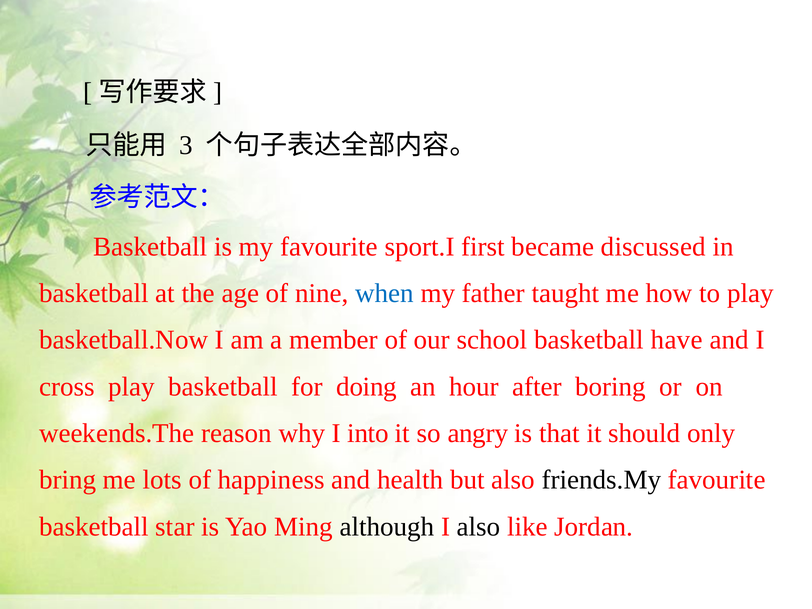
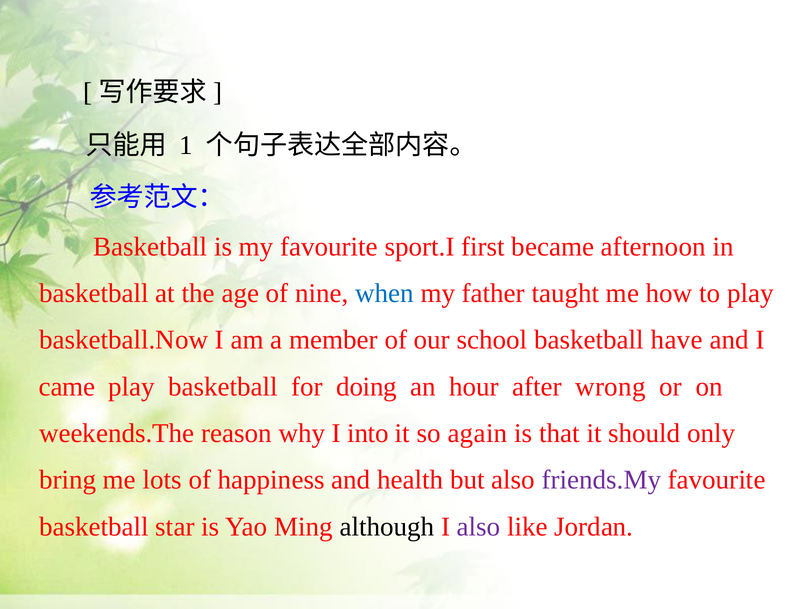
3: 3 -> 1 (186, 145)
discussed: discussed -> afternoon (653, 247)
cross: cross -> came (67, 387)
boring: boring -> wrong (610, 387)
angry: angry -> again (478, 433)
friends.My colour: black -> purple (601, 480)
also colour: black -> purple (479, 527)
